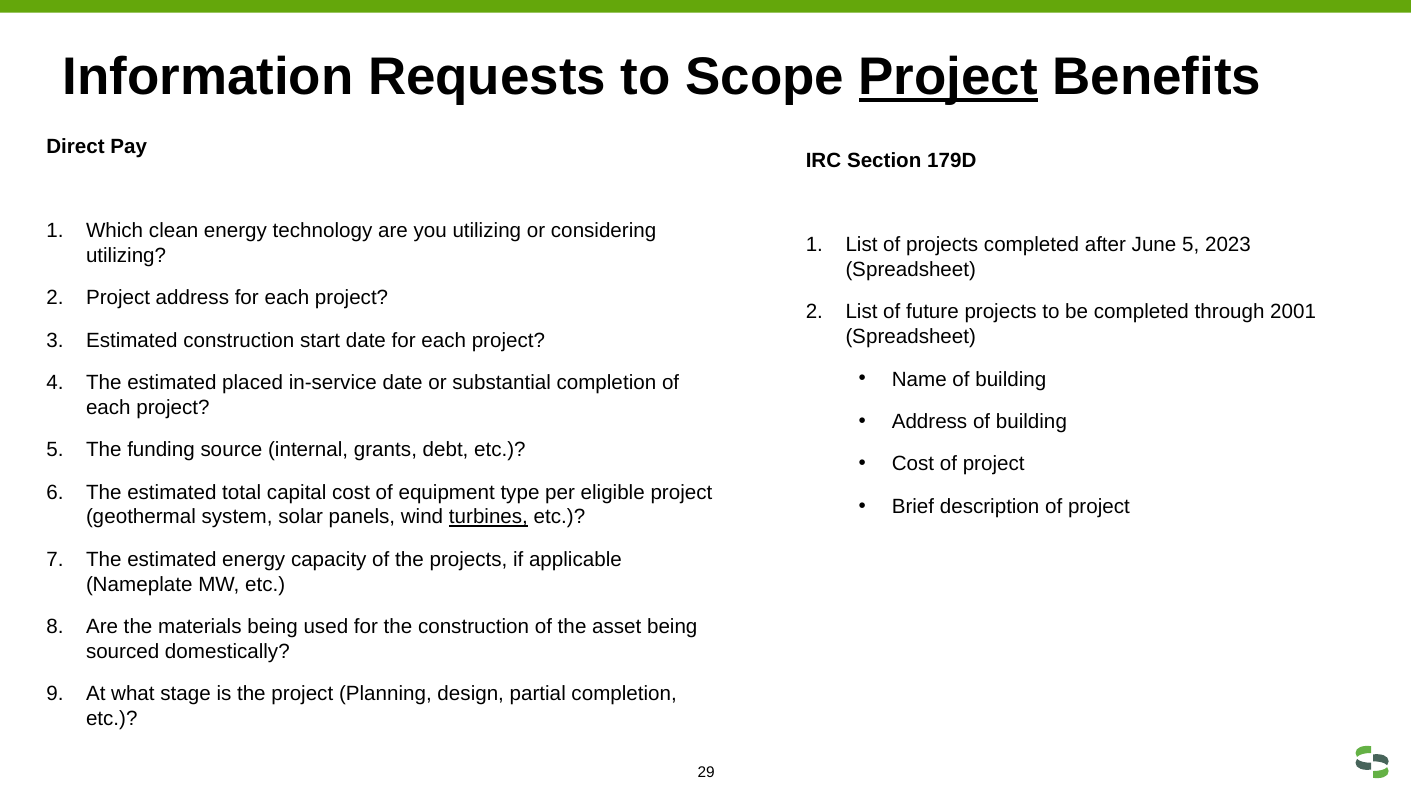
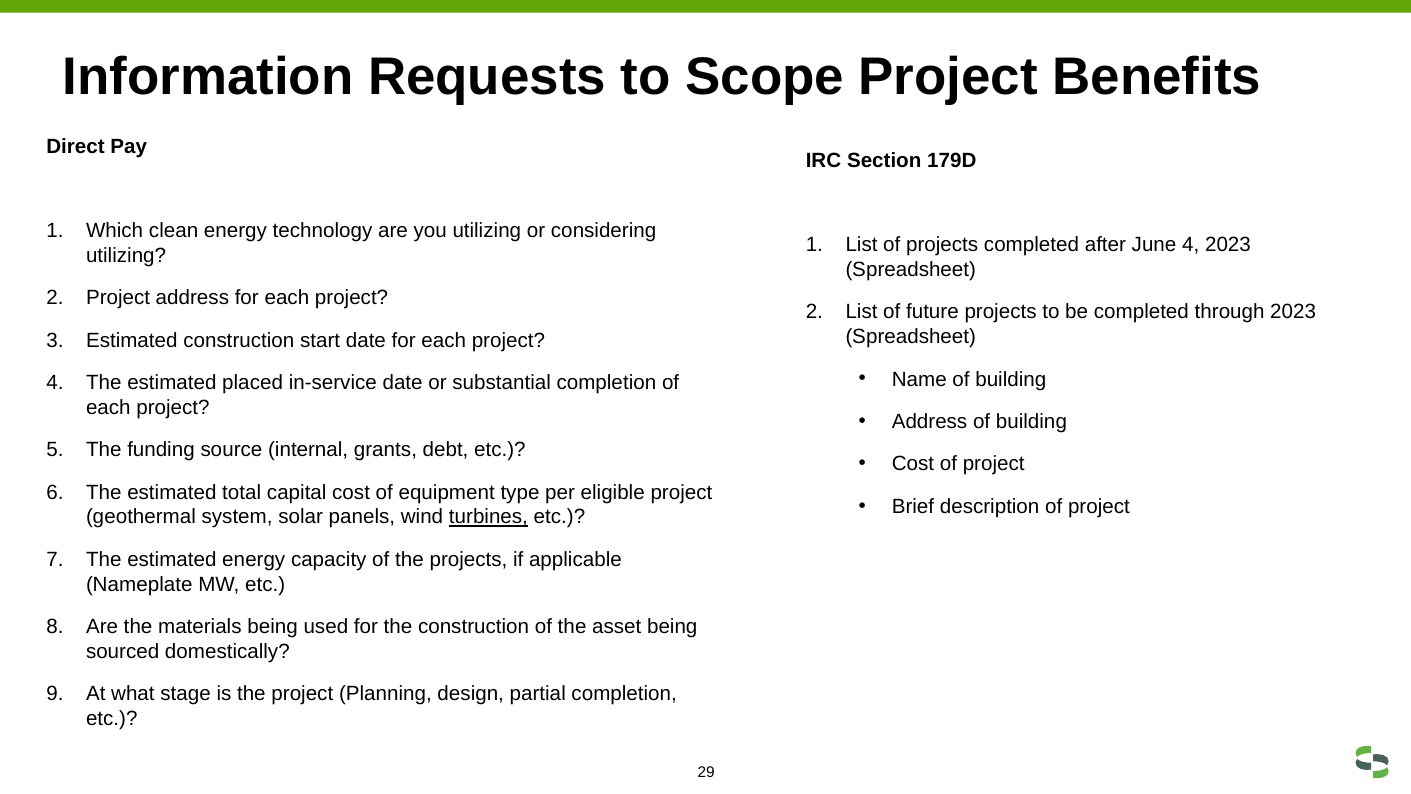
Project underline: present -> none (948, 77)
June 5: 5 -> 4 (1191, 245)
through 2001: 2001 -> 2023 (1293, 312)
